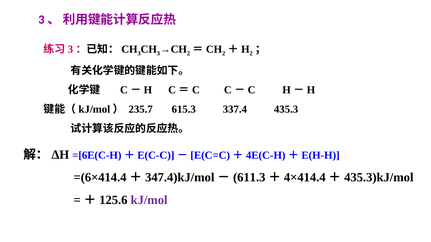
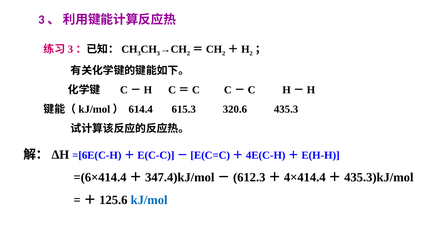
235.7: 235.7 -> 614.4 (141, 109)
337.4: 337.4 -> 320.6 (235, 109)
611.3: 611.3 -> 612.3 (249, 178)
kJ/mol colour: purple -> blue (149, 200)
